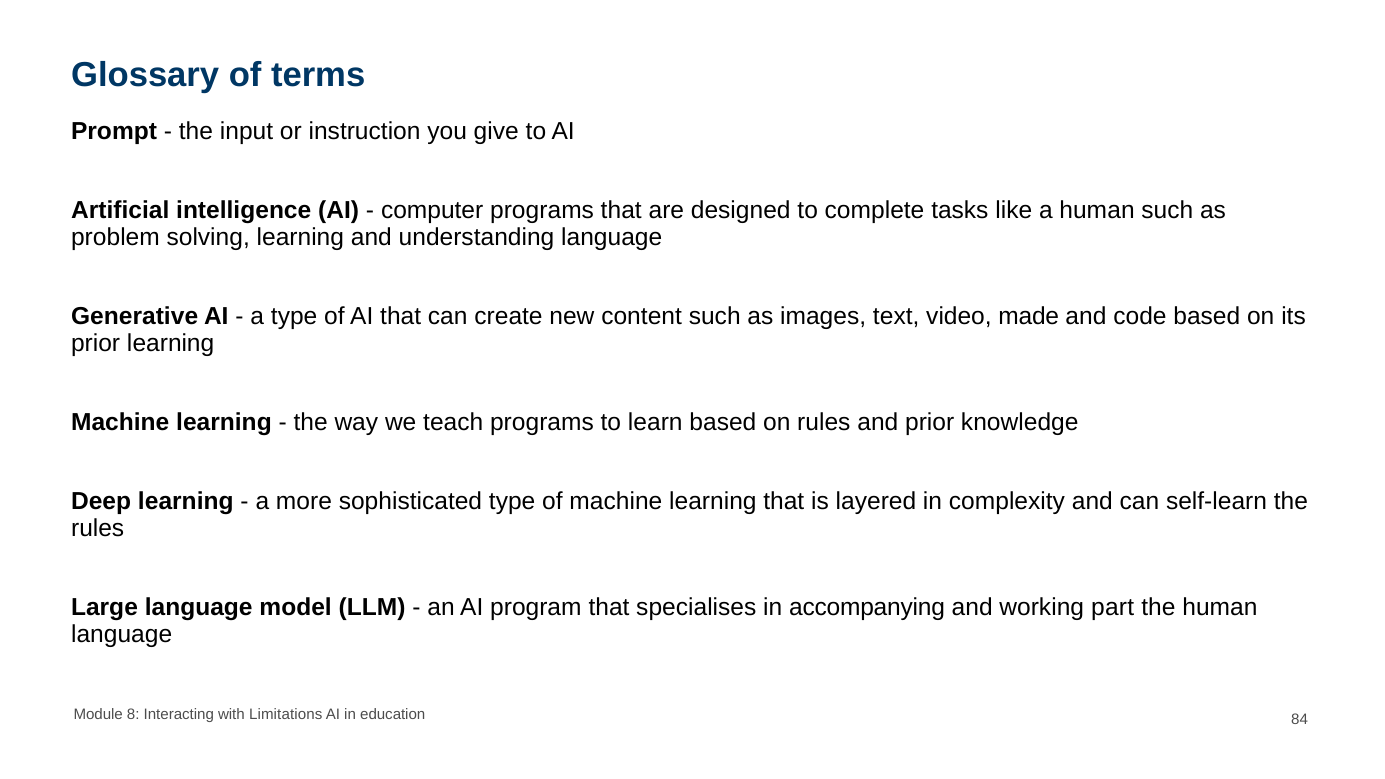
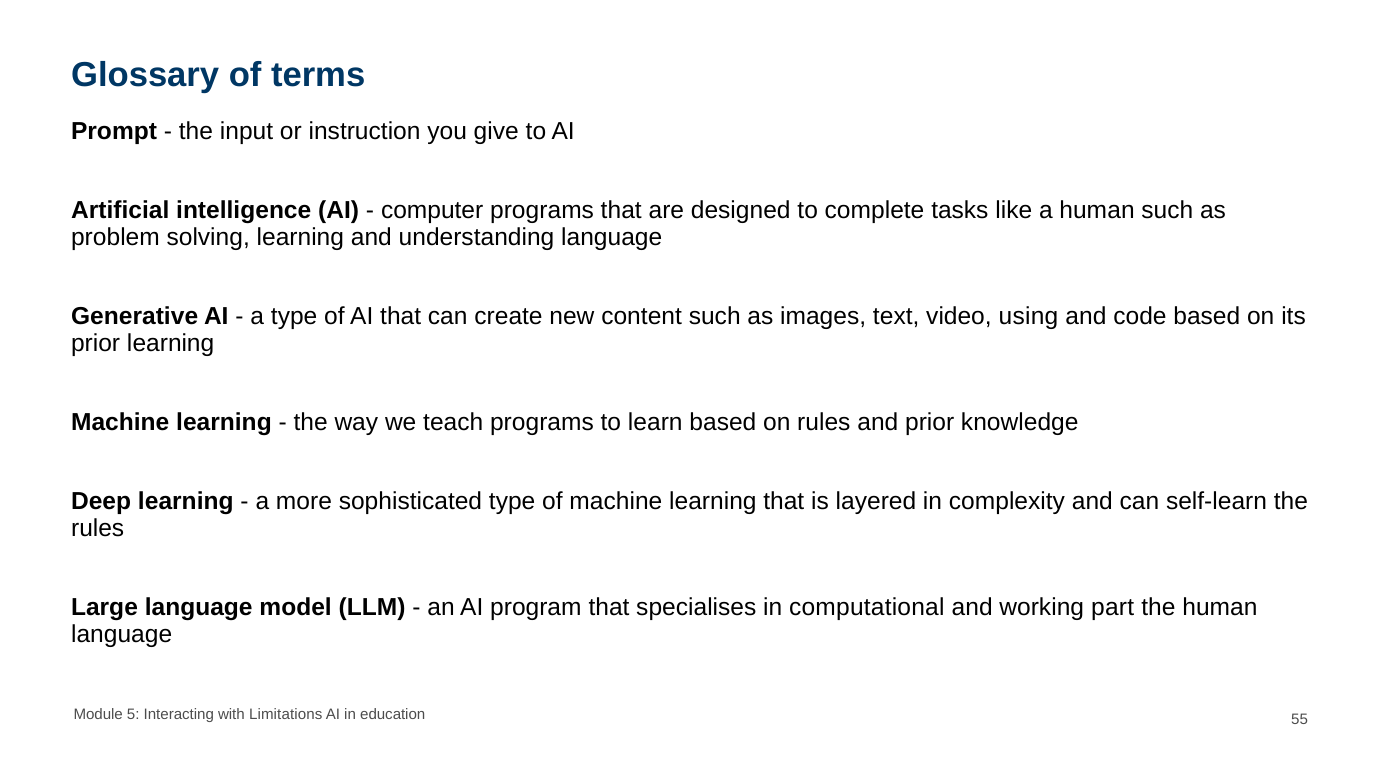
made: made -> using (1028, 317)
accompanying: accompanying -> computational (867, 608)
8: 8 -> 5 (133, 715)
84: 84 -> 55 (1300, 720)
